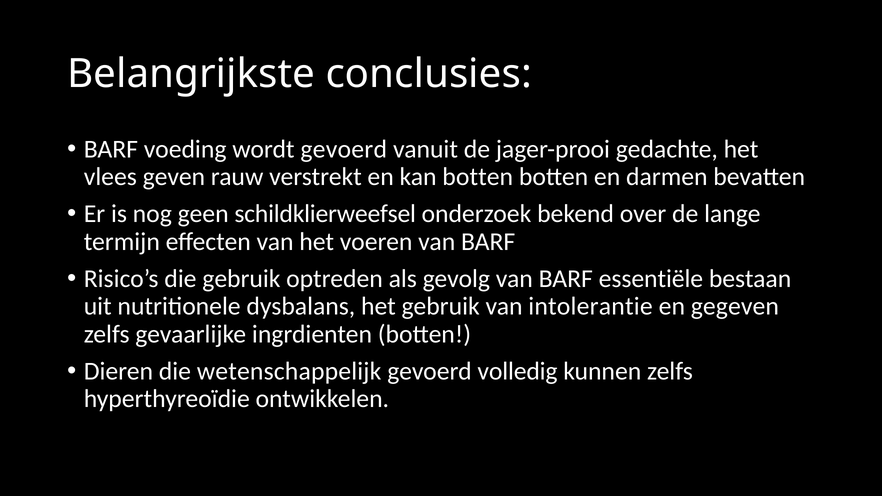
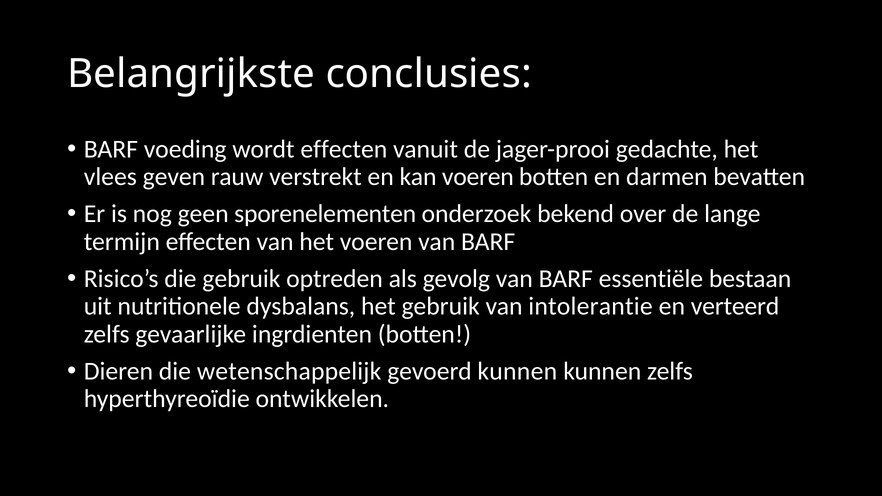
wordt gevoerd: gevoerd -> effecten (344, 149)
kan botten: botten -> voeren (478, 177)
schildklierweefsel: schildklierweefsel -> sporenelementen (325, 214)
gegeven: gegeven -> verteerd (735, 306)
gevoerd volledig: volledig -> kunnen (517, 371)
